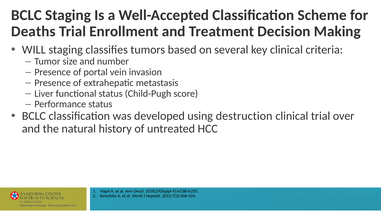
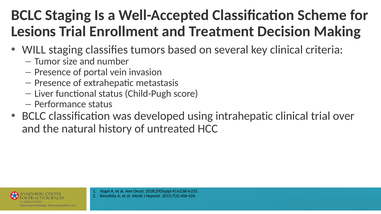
Deaths: Deaths -> Lesions (33, 31)
destruction: destruction -> intrahepatic (244, 116)
